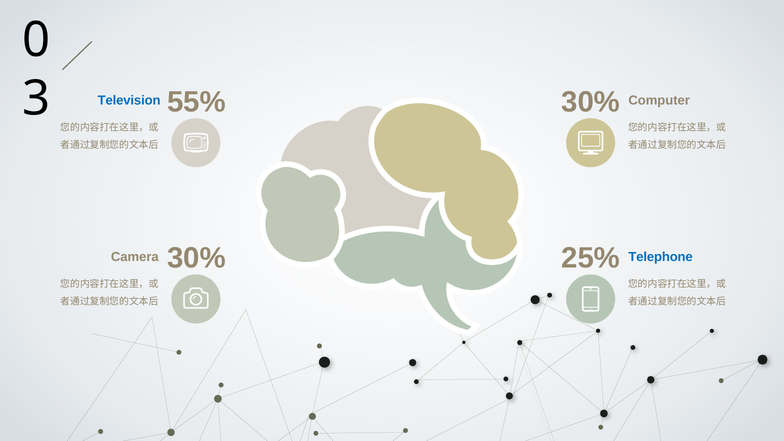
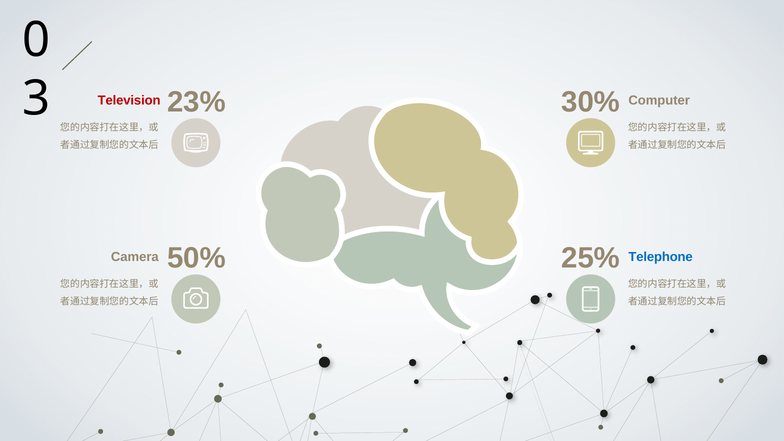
55%: 55% -> 23% (196, 102)
Television colour: blue -> red (129, 101)
30%: 30% -> 50% (196, 258)
